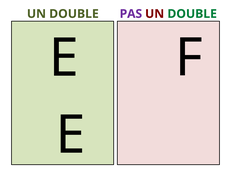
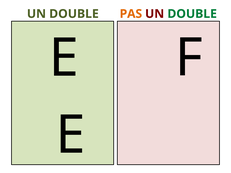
PAS colour: purple -> orange (131, 14)
